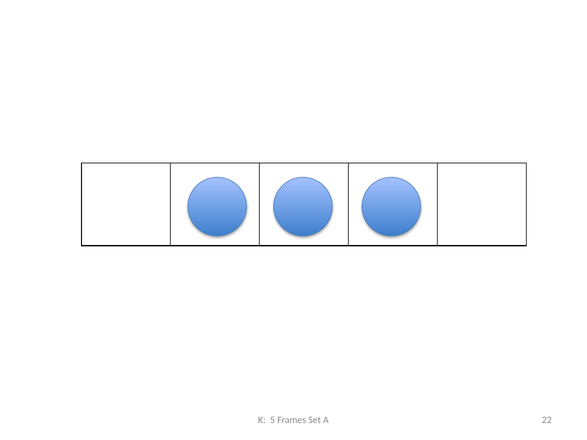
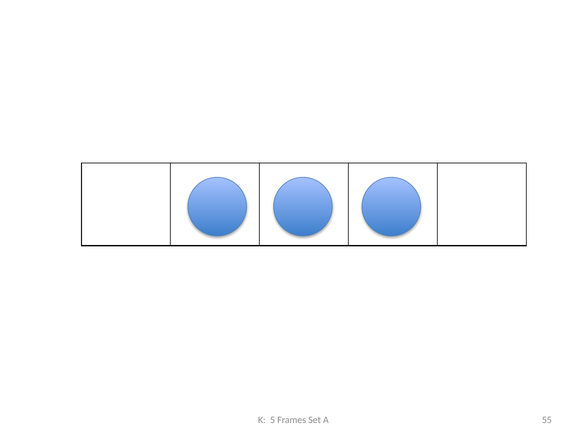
22: 22 -> 55 (547, 420)
